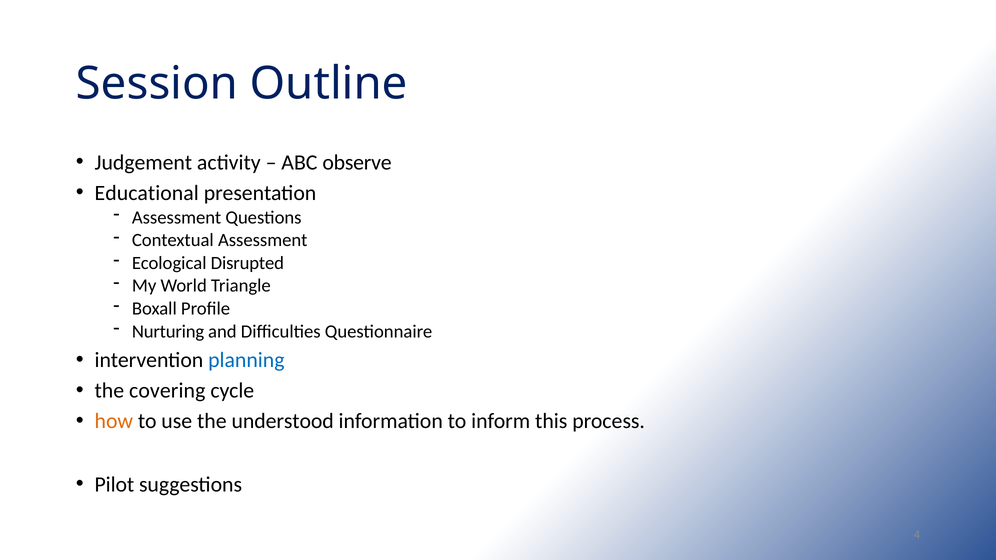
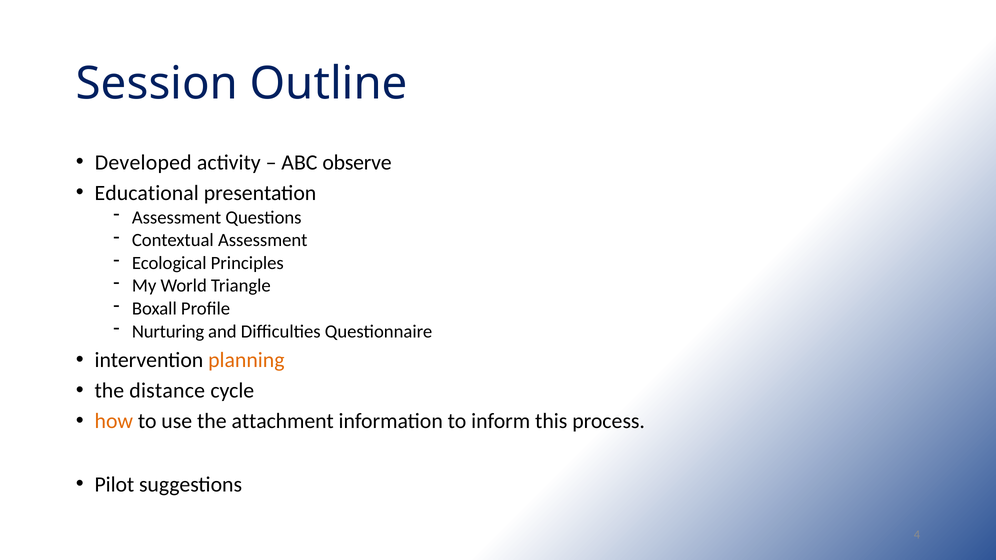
Judgement: Judgement -> Developed (143, 163)
Disrupted: Disrupted -> Principles (247, 263)
planning colour: blue -> orange (246, 360)
covering: covering -> distance (167, 391)
understood: understood -> attachment (283, 421)
